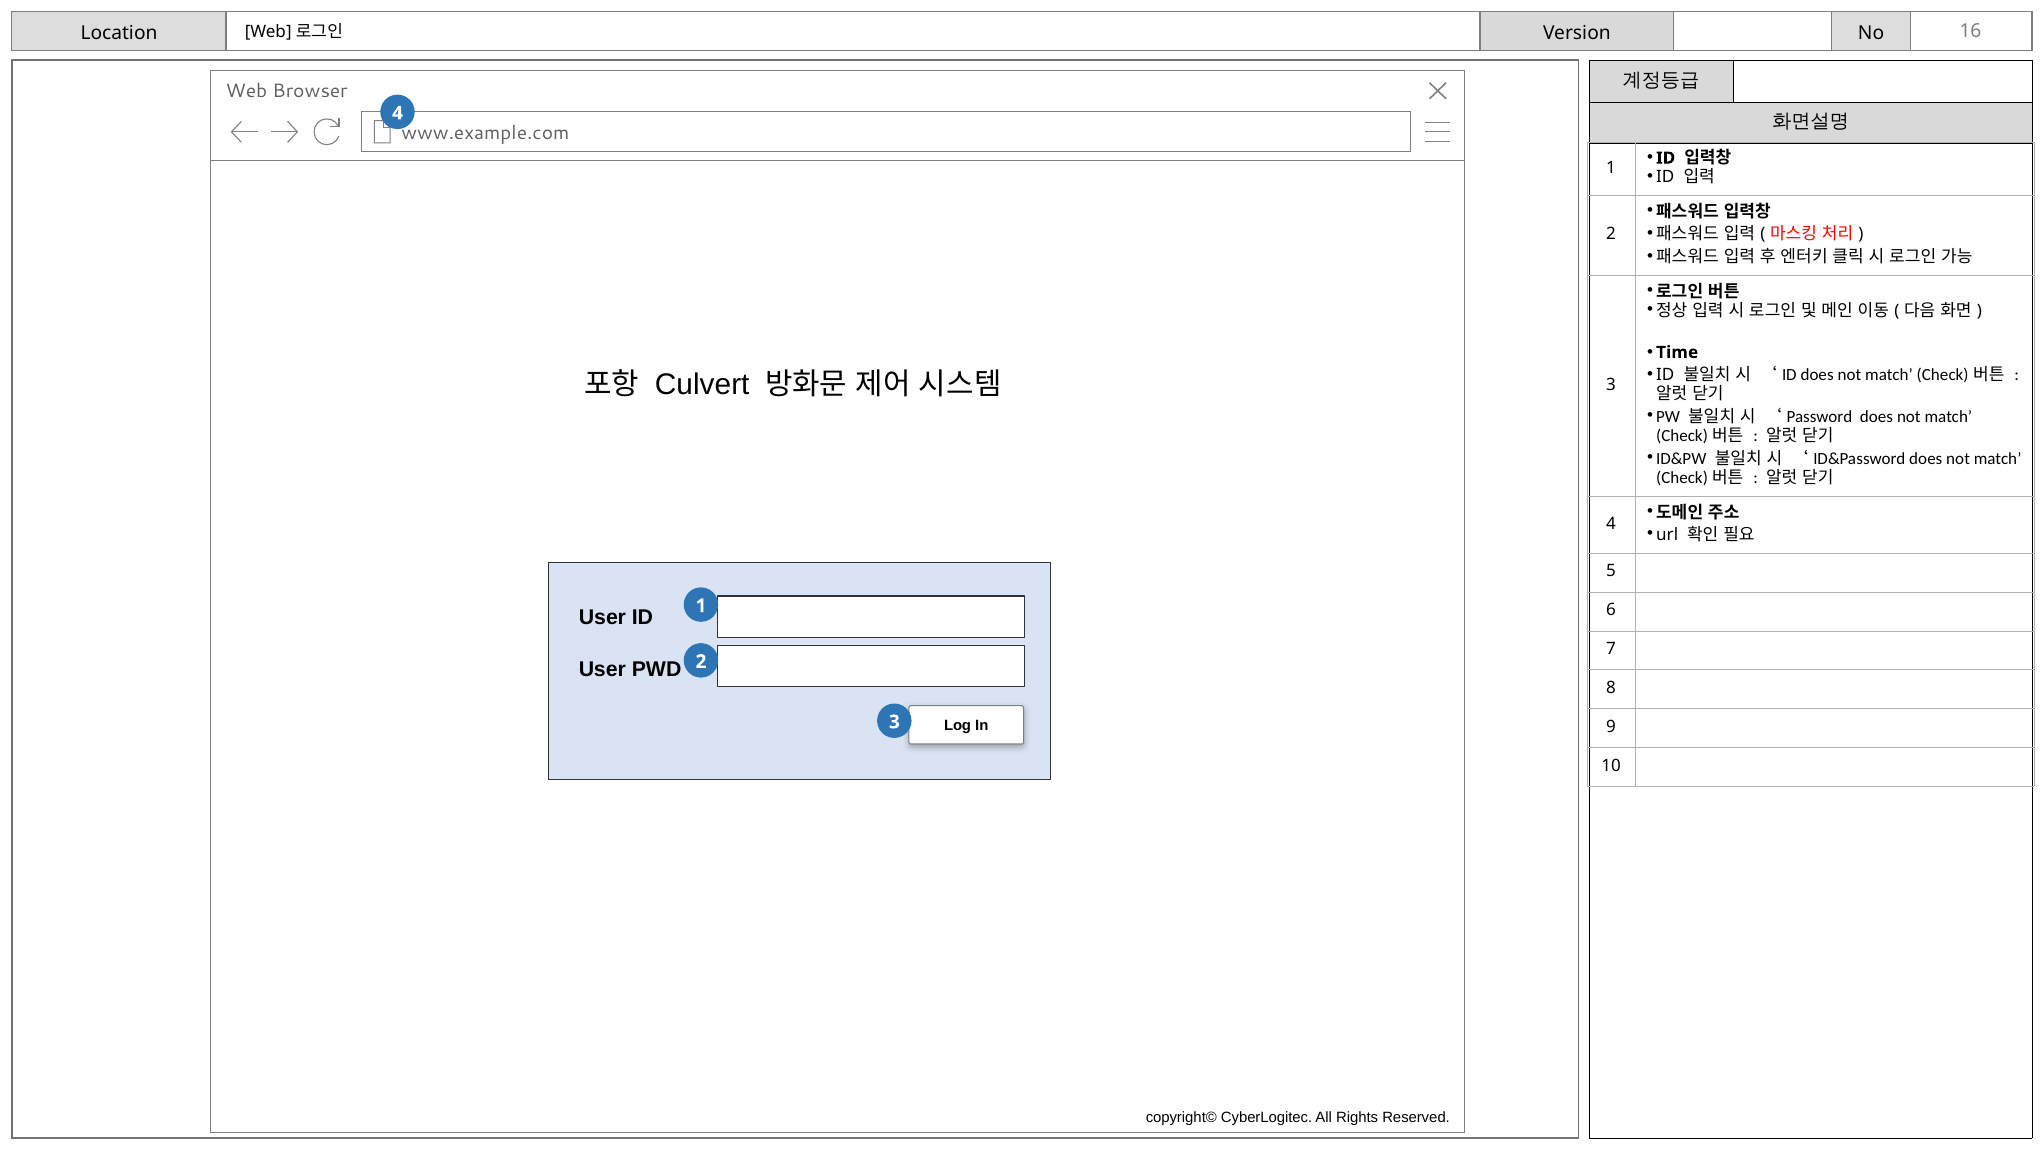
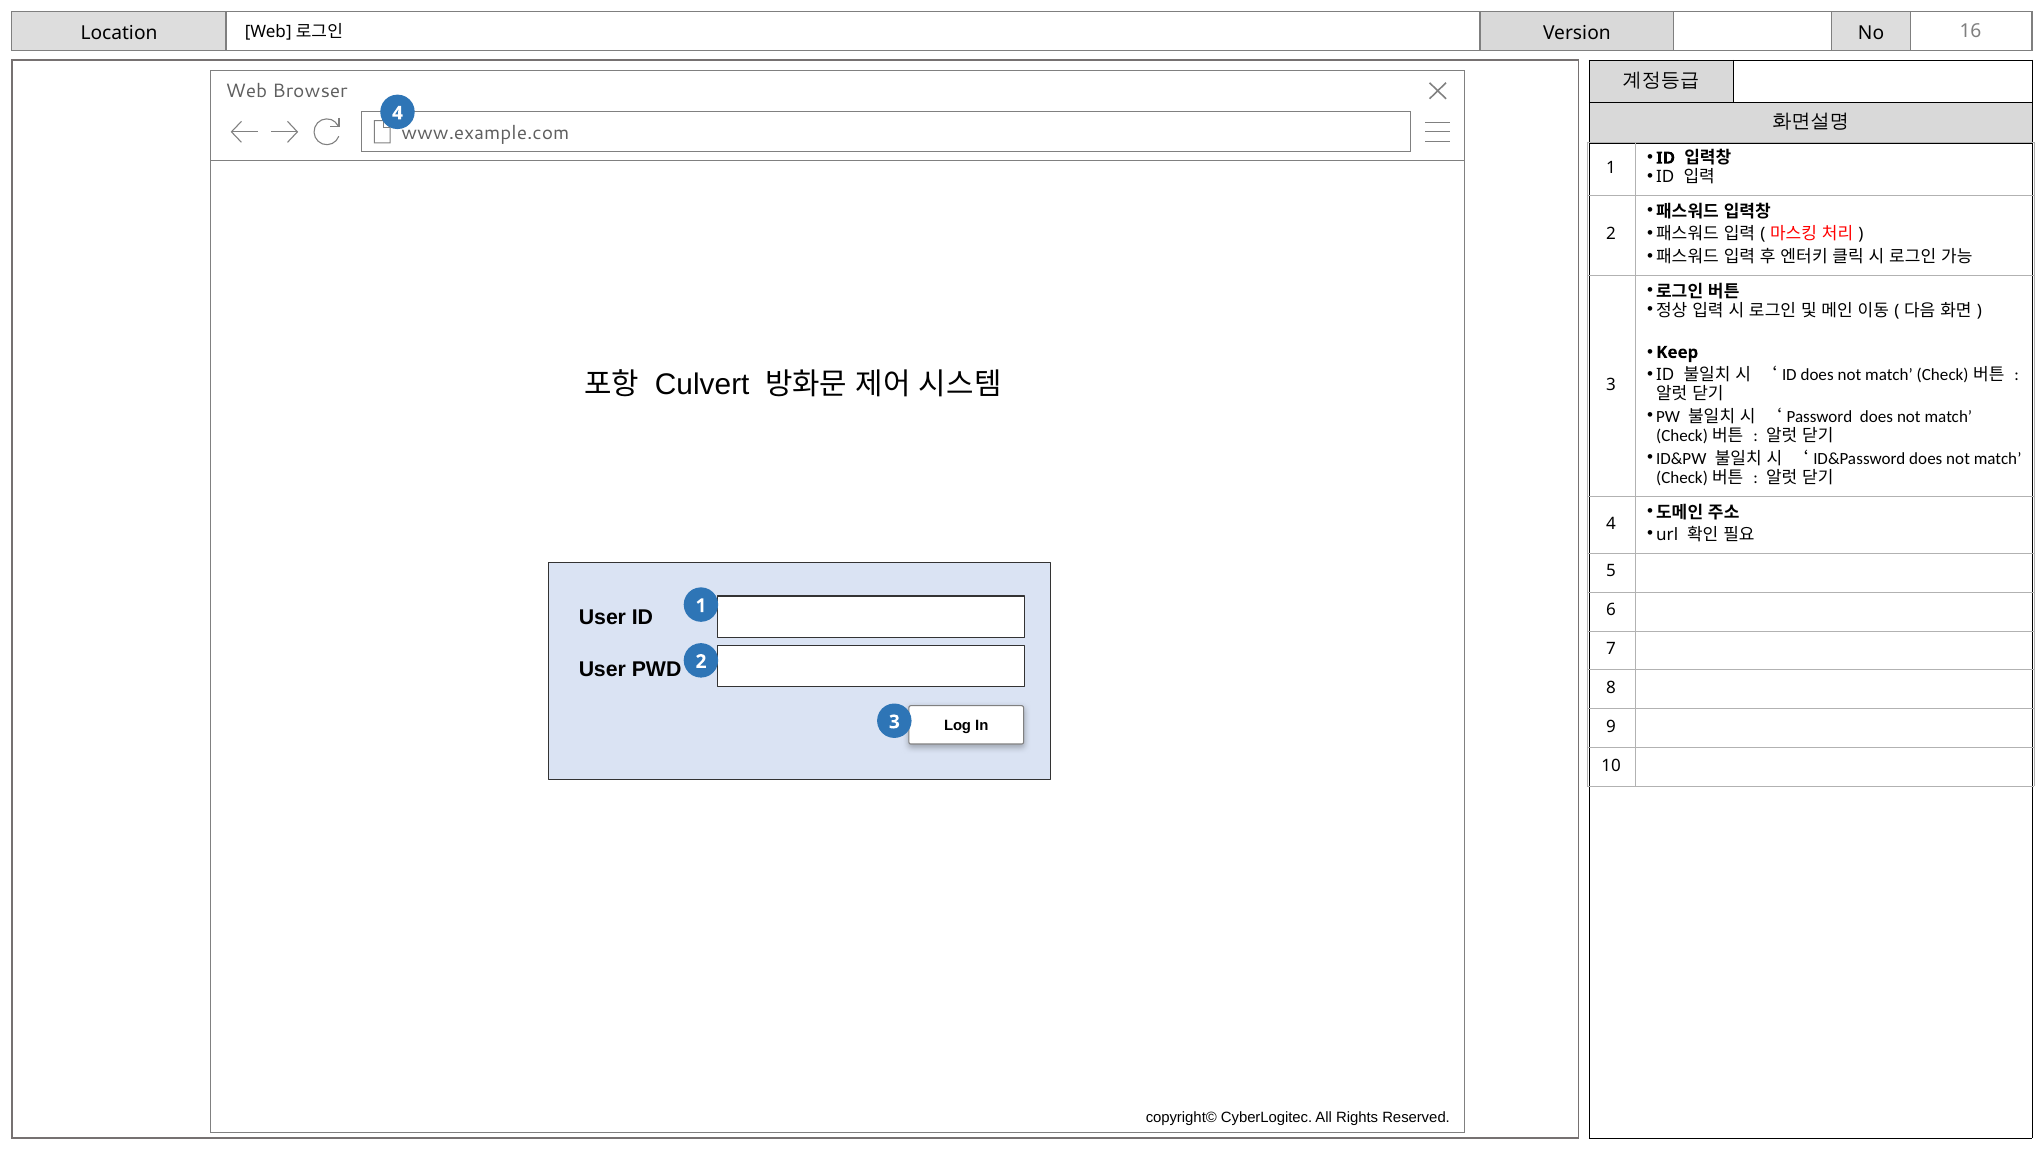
Time: Time -> Keep (1677, 352)
